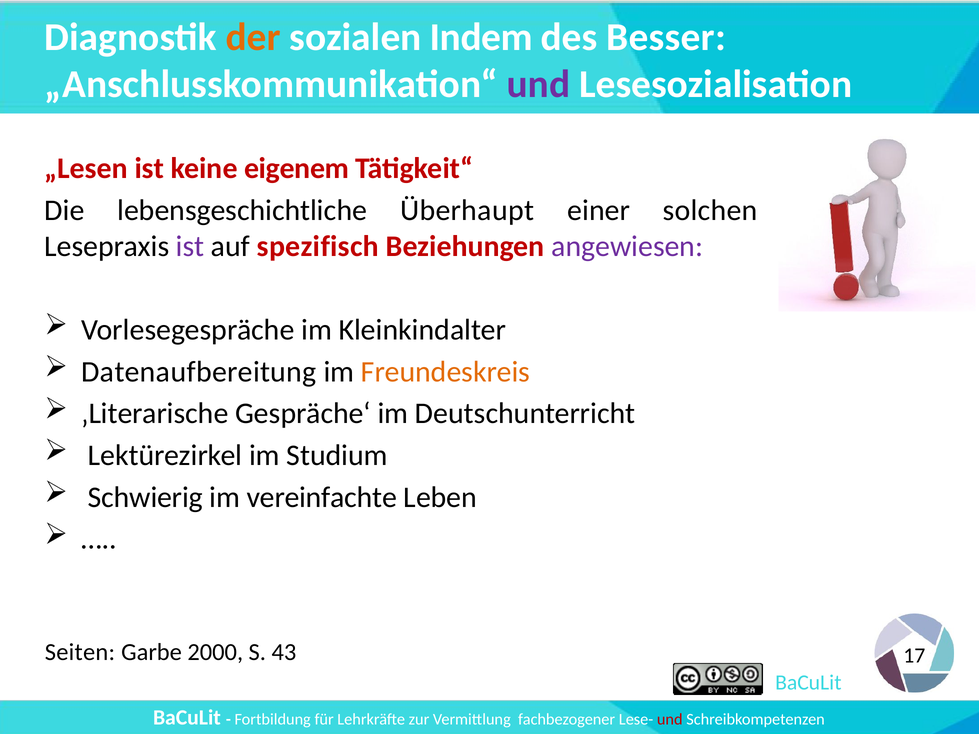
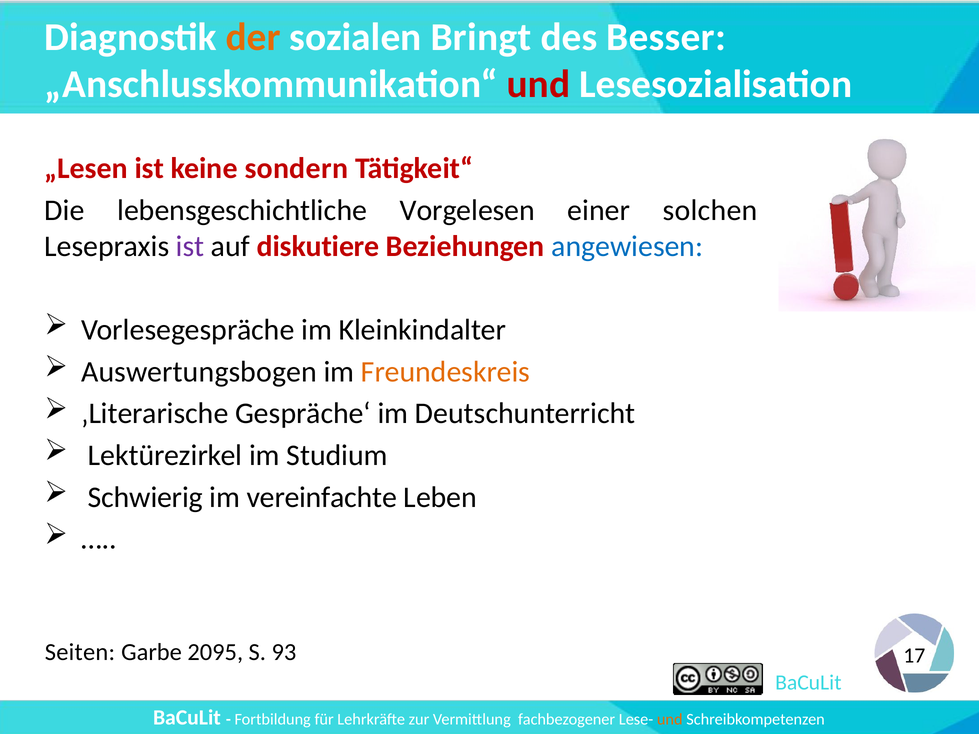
Indem: Indem -> Bringt (481, 37)
und colour: purple -> red (538, 84)
eigenem: eigenem -> sondern (296, 169)
Überhaupt: Überhaupt -> Vorgelesen (467, 210)
spezifisch: spezifisch -> diskutiere (318, 246)
angewiesen colour: purple -> blue (627, 246)
Datenaufbereitung: Datenaufbereitung -> Auswertungsbogen (199, 372)
2000: 2000 -> 2095 (215, 653)
43: 43 -> 93 (284, 653)
und colour: red -> orange (670, 720)
